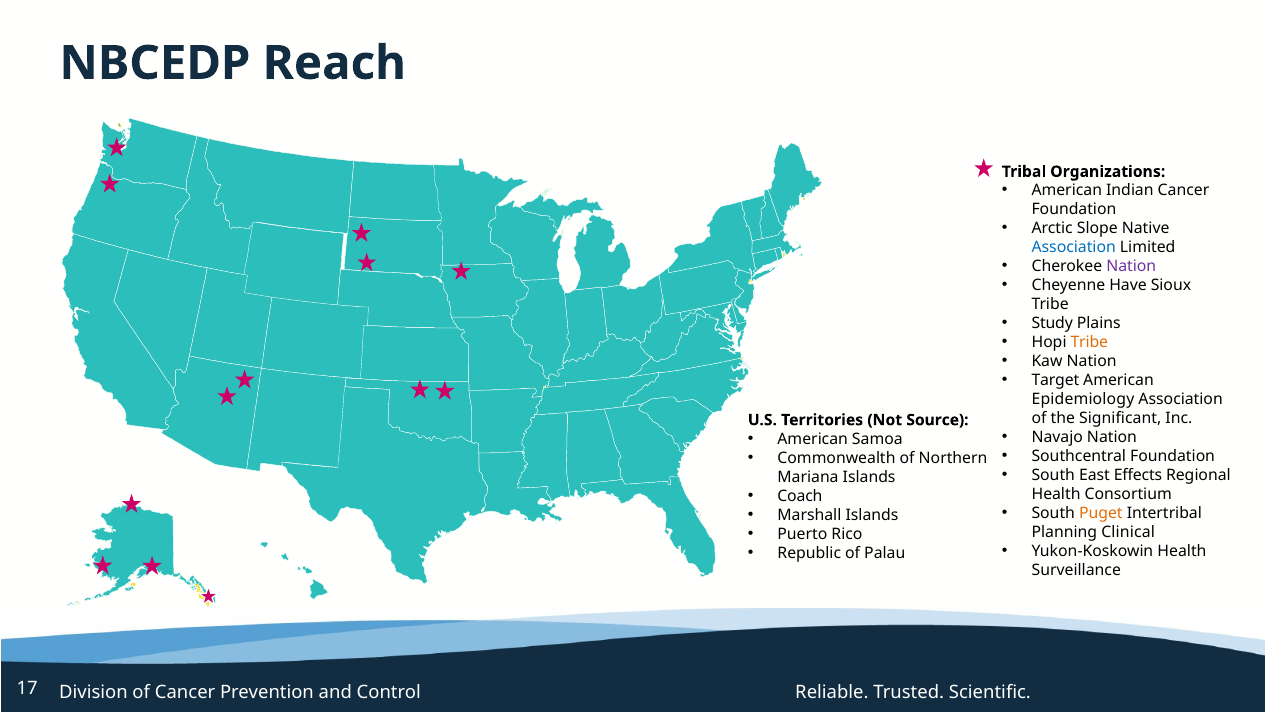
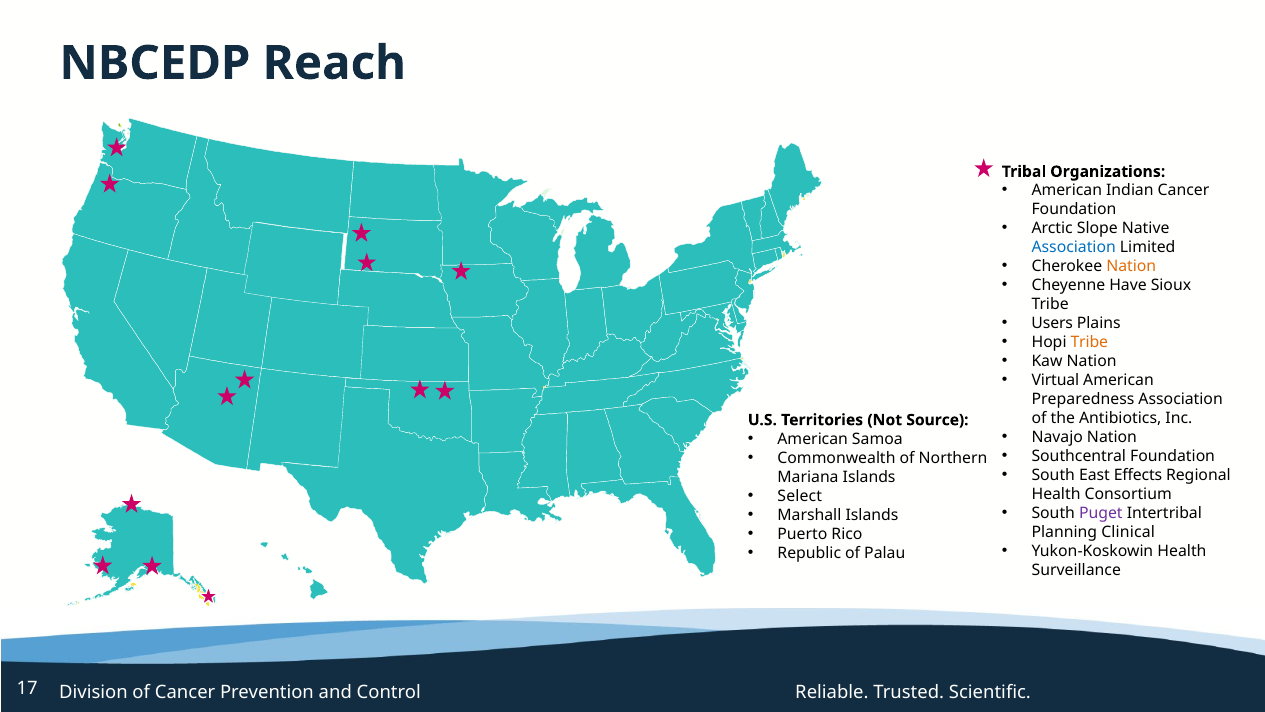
Nation colour: purple -> orange (1131, 266)
Study: Study -> Users (1052, 323)
Target: Target -> Virtual (1055, 380)
Epidemiology: Epidemiology -> Preparedness (1083, 399)
Significant: Significant -> Antibiotics (1120, 418)
Coach: Coach -> Select (800, 496)
Puget colour: orange -> purple (1101, 513)
